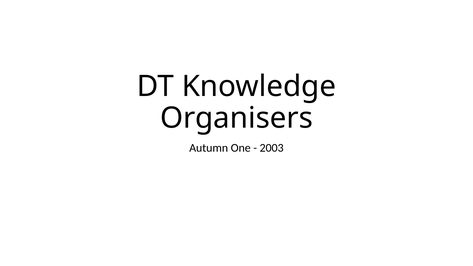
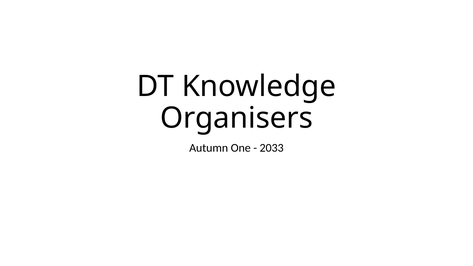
2003: 2003 -> 2033 (272, 148)
